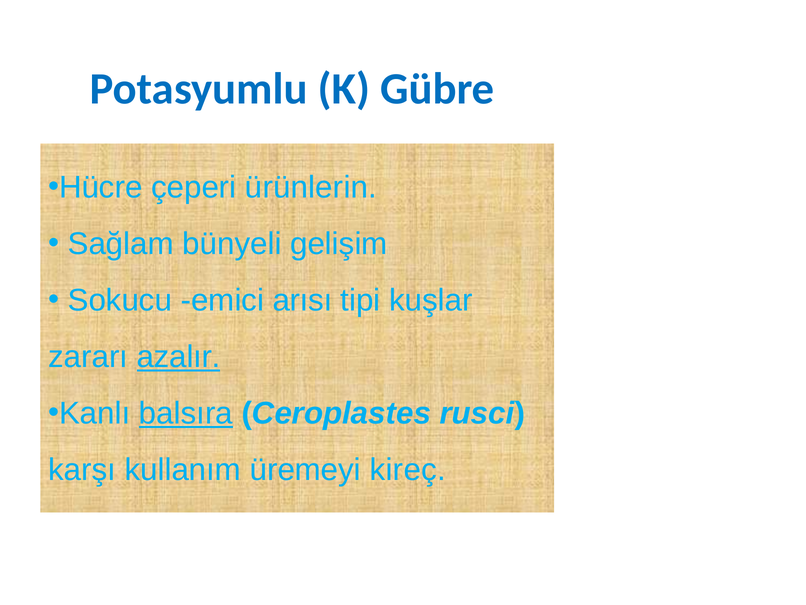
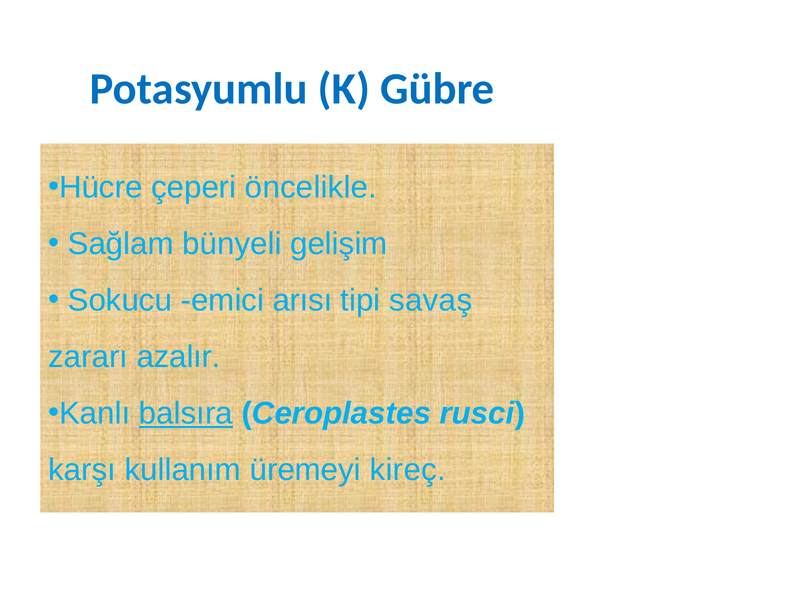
ürünlerin: ürünlerin -> öncelikle (311, 187)
kuşlar: kuşlar -> savaş (431, 300)
azalır underline: present -> none (179, 357)
